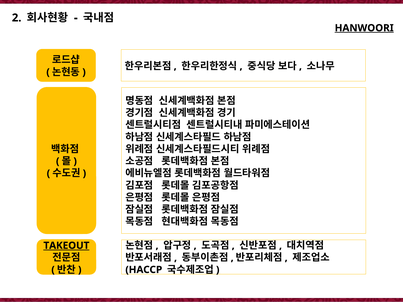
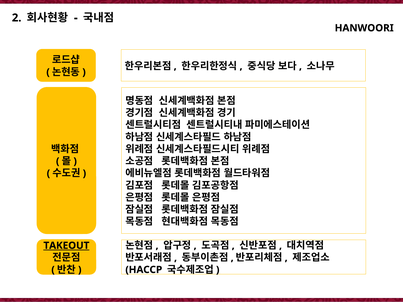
HANWOORI underline: present -> none (364, 28)
